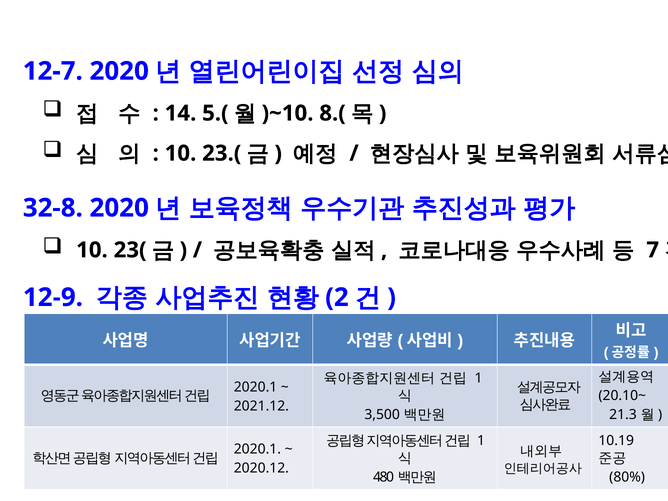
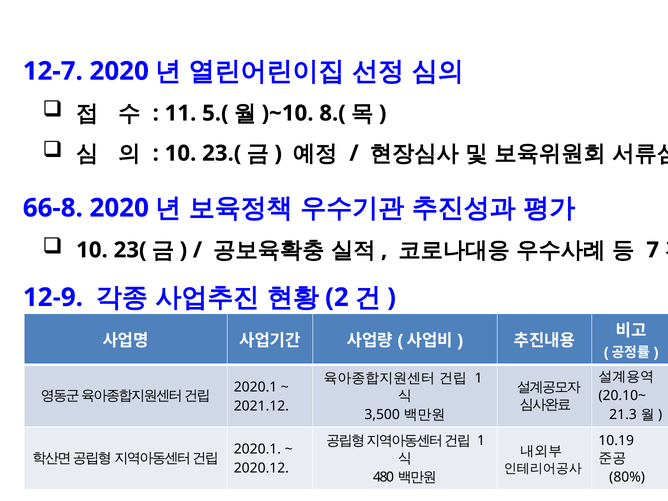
14: 14 -> 11 (180, 113)
32-8: 32-8 -> 66-8 (53, 208)
